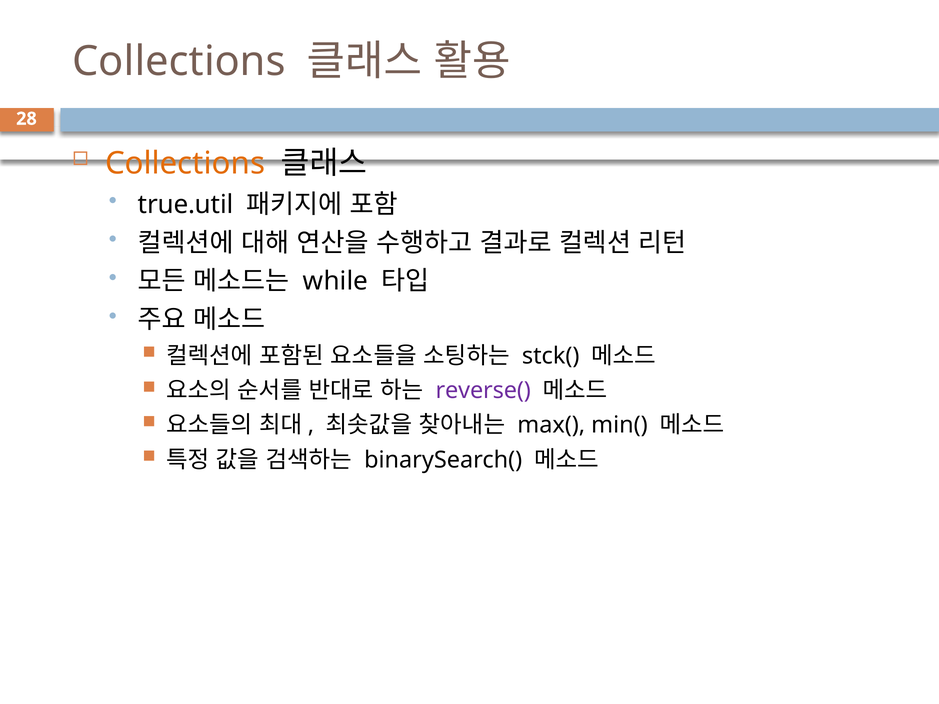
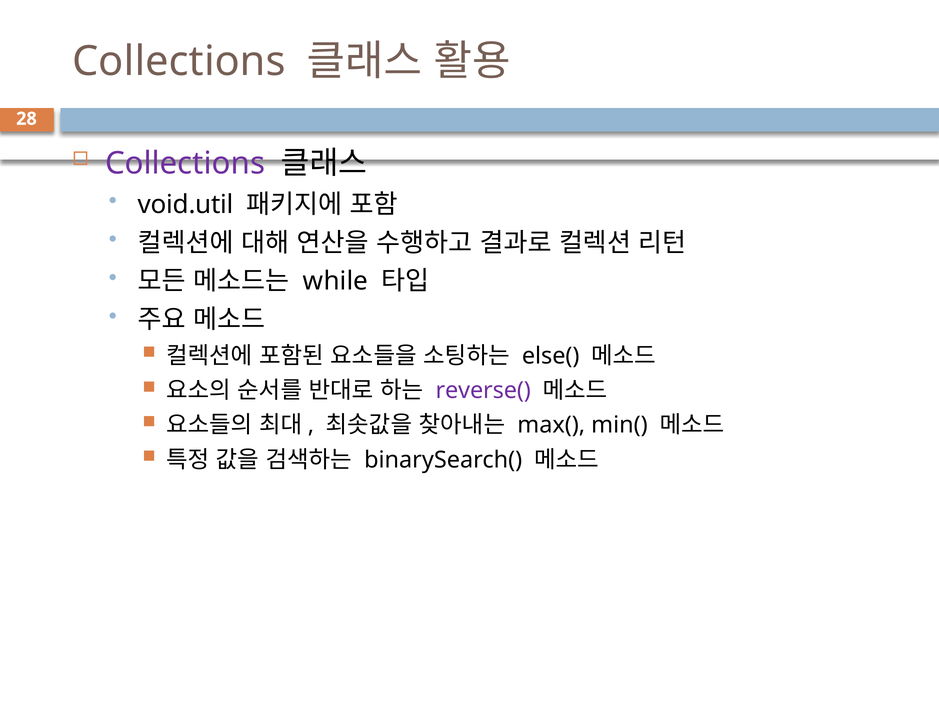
Collections colour: orange -> purple (185, 163)
true.util: true.util -> void.util (186, 205)
stck(: stck( -> else( (551, 356)
